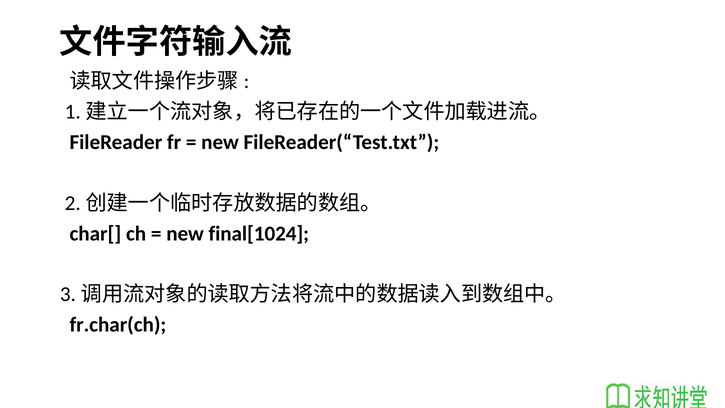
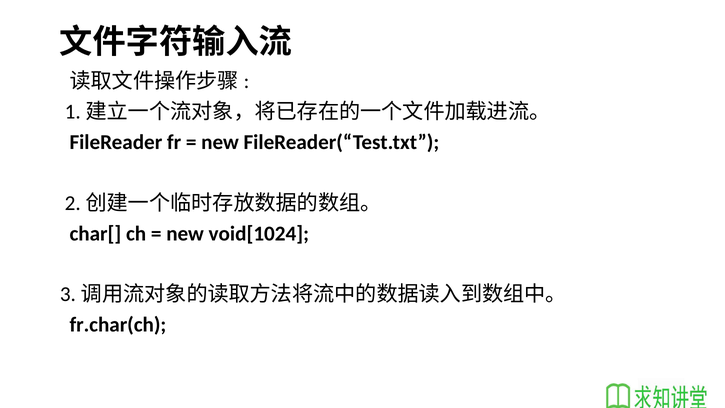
final[1024: final[1024 -> void[1024 (259, 233)
